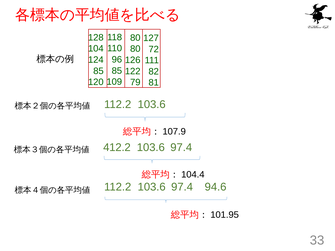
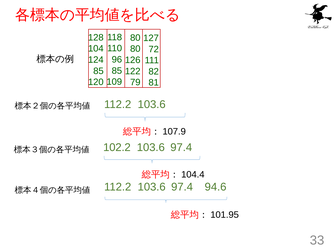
412.2: 412.2 -> 102.2 (117, 148)
